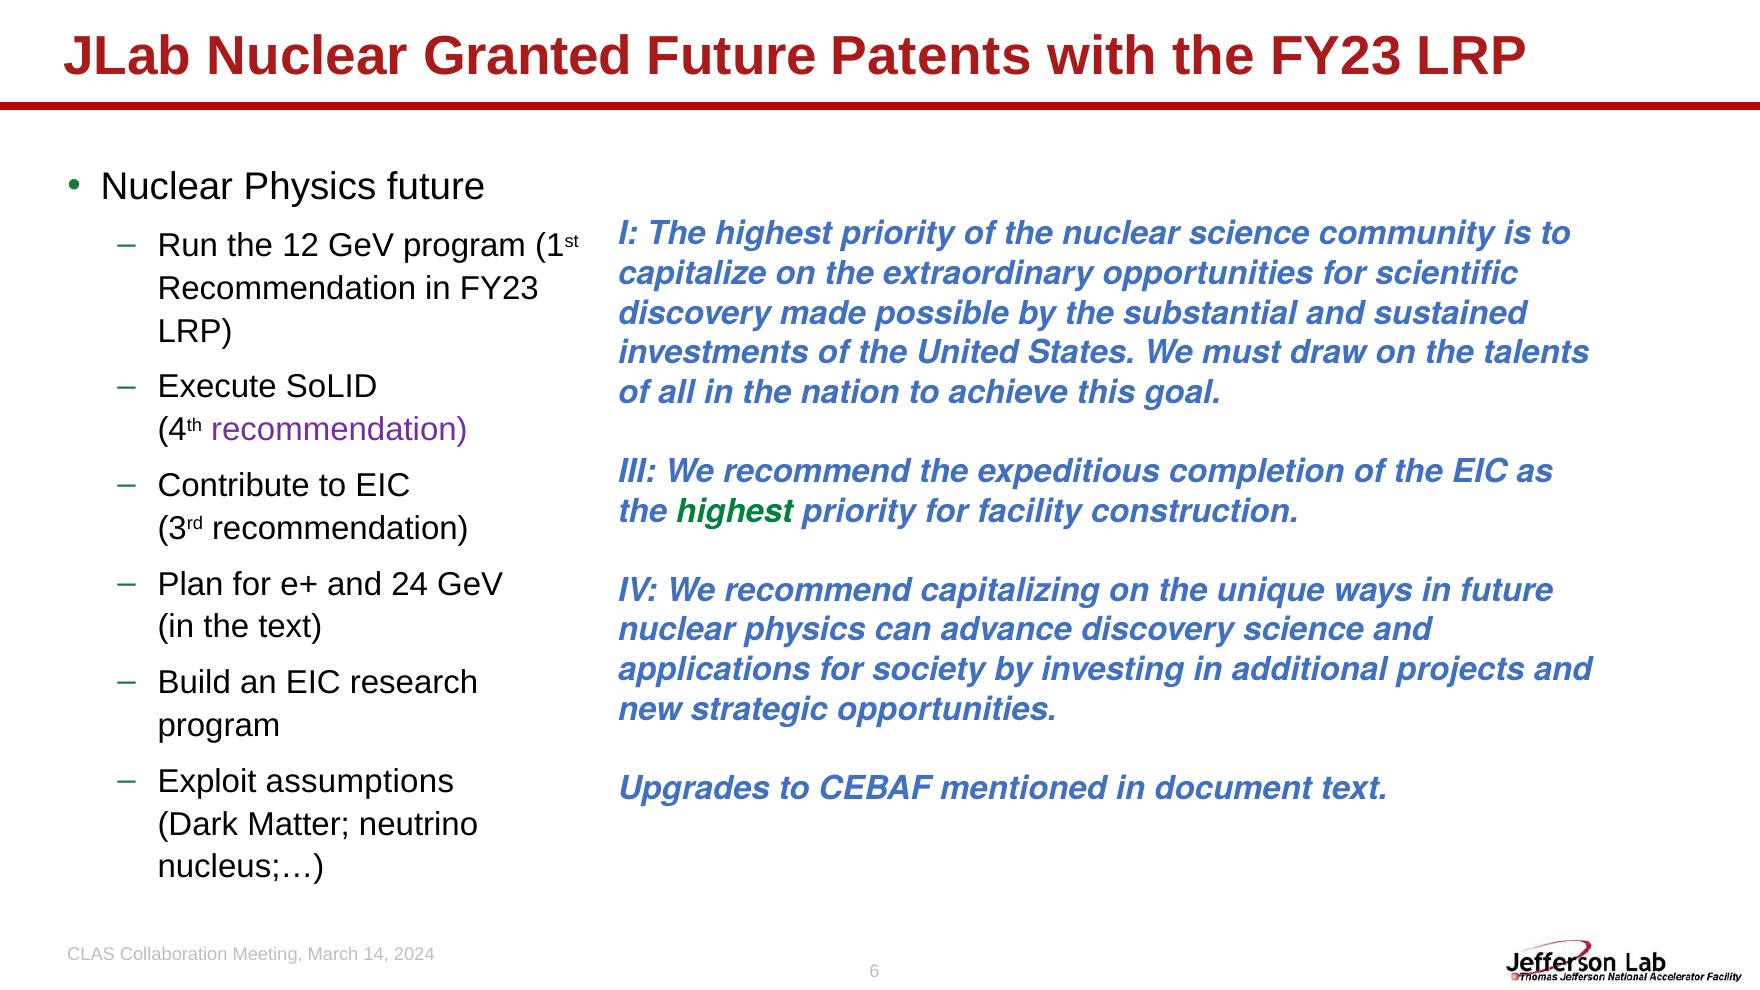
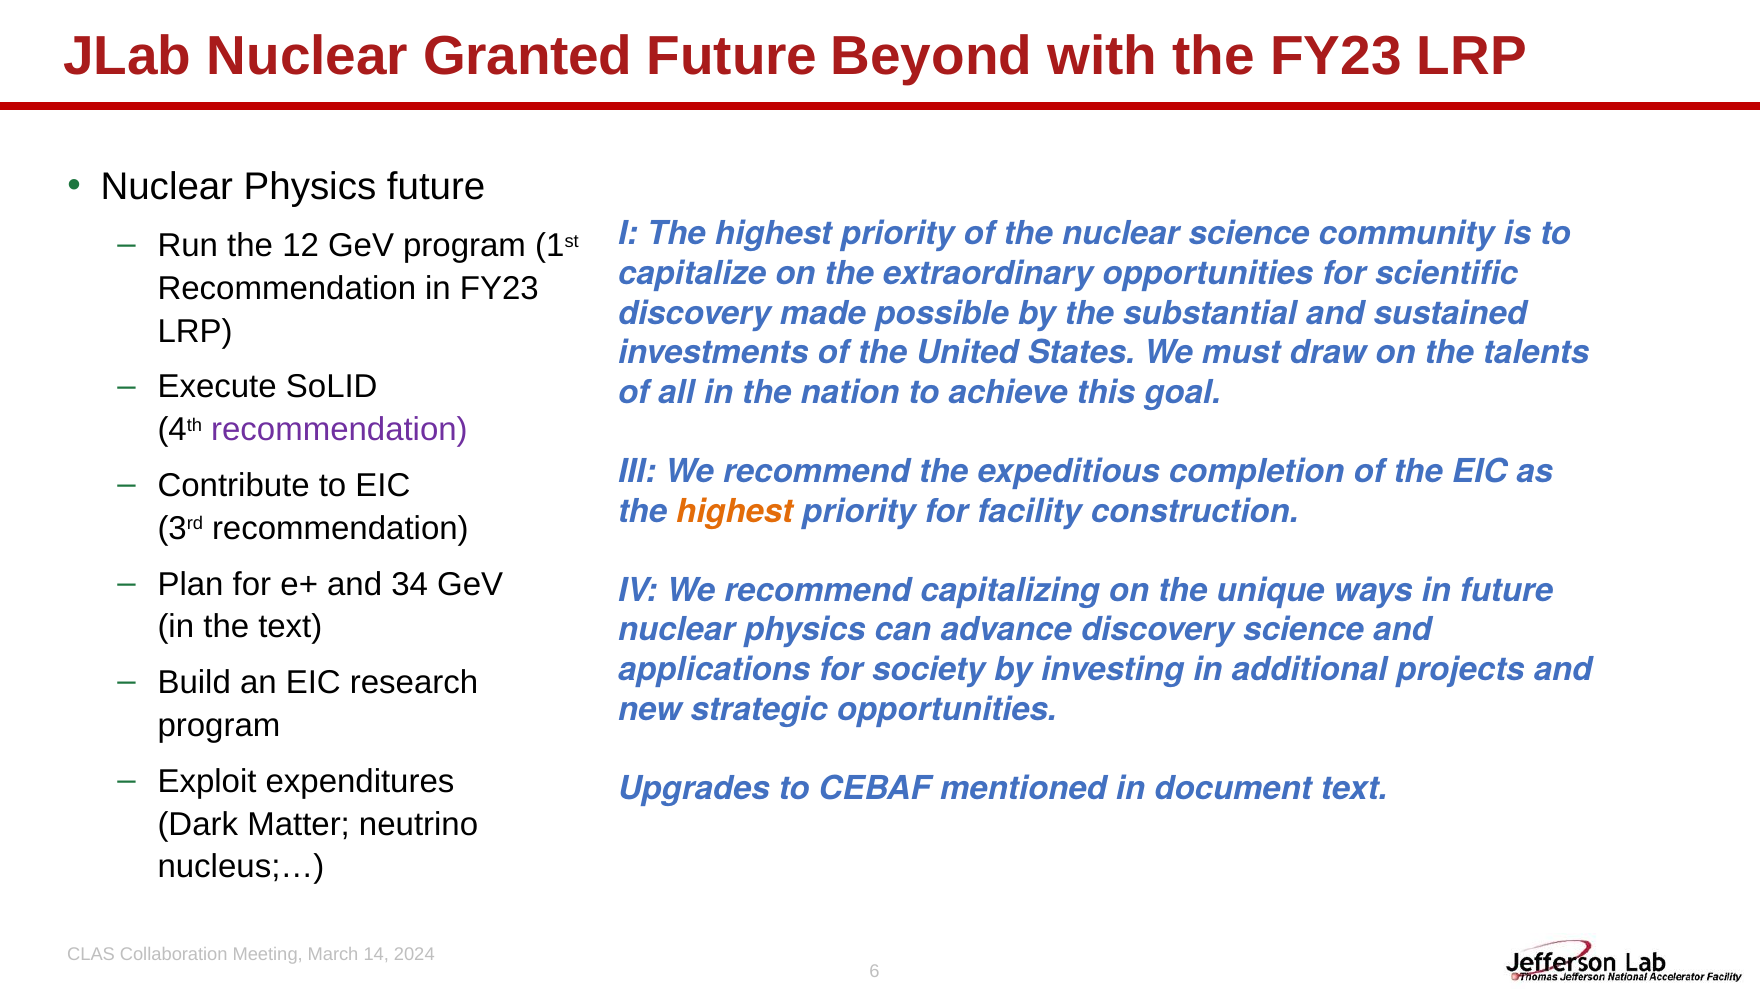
Patents: Patents -> Beyond (931, 57)
highest colour: green -> orange (735, 511)
24: 24 -> 34 (410, 584)
assumptions: assumptions -> expenditures (360, 781)
